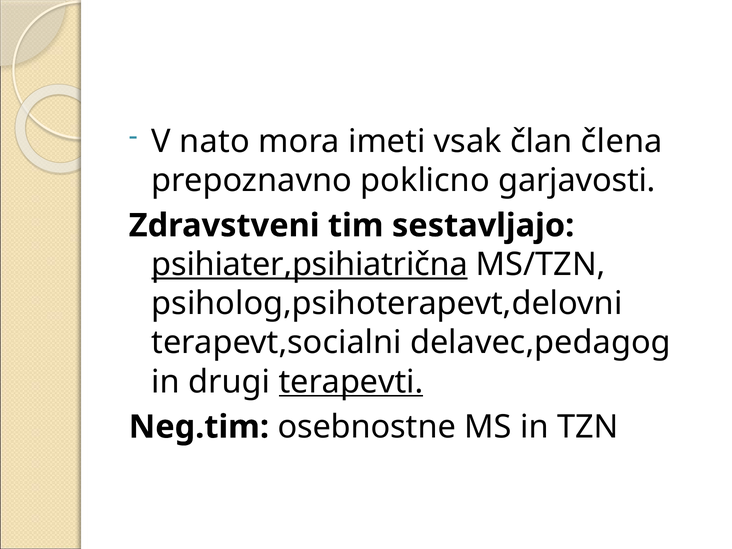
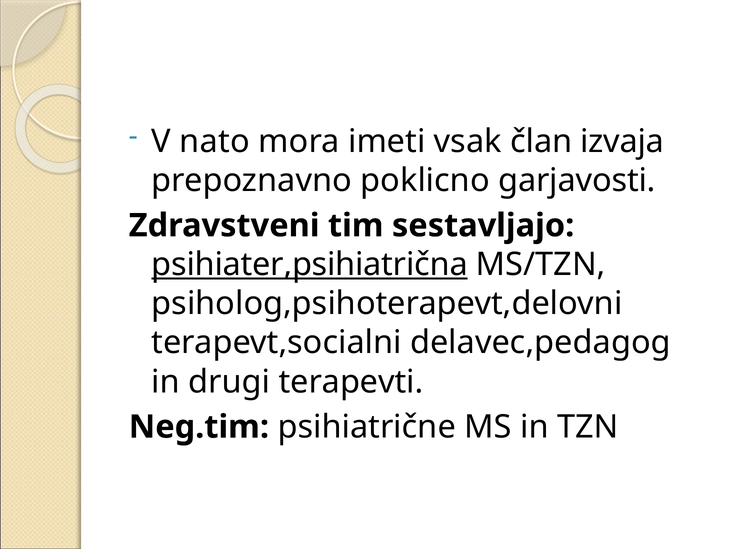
člena: člena -> izvaja (622, 141)
terapevti underline: present -> none (351, 382)
osebnostne: osebnostne -> psihiatrične (367, 427)
